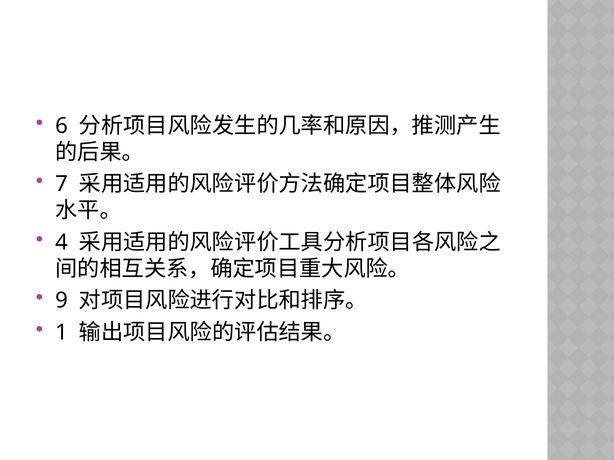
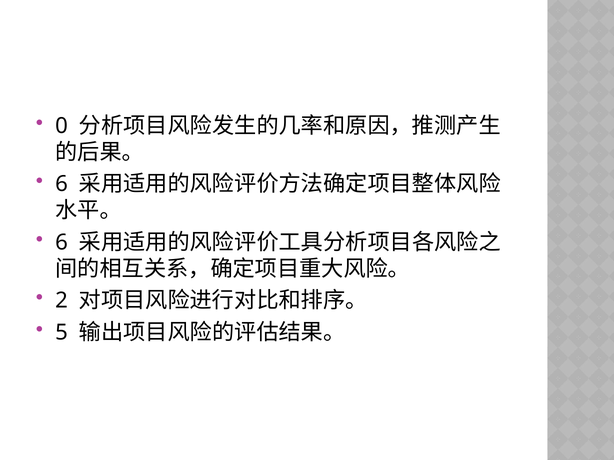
6: 6 -> 0 (62, 126)
7: 7 -> 6 (62, 184)
4: 4 -> 6 (62, 243)
9: 9 -> 2 (62, 301)
1: 1 -> 5 (62, 333)
